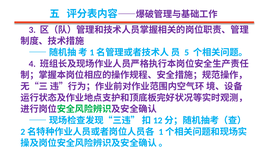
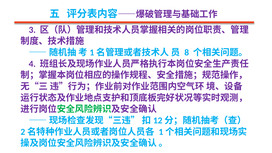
5: 5 -> 8 (187, 52)
